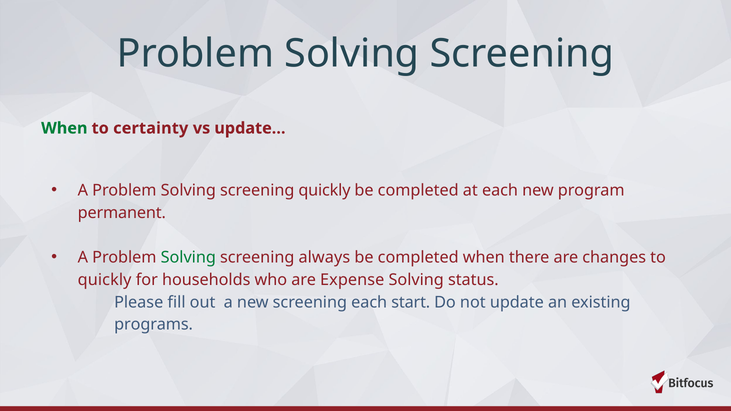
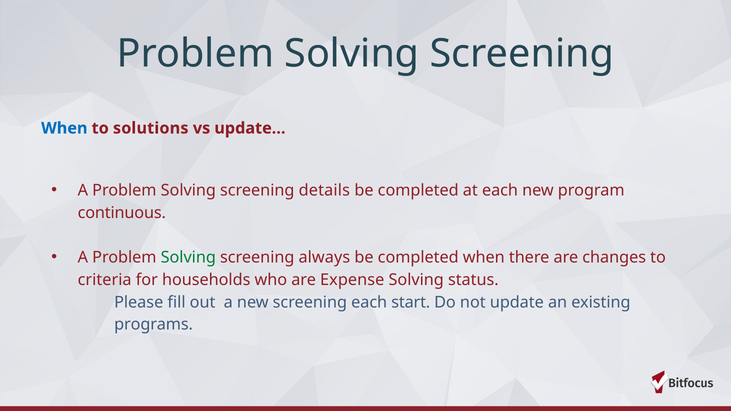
When colour: green -> blue (64, 128)
certainty: certainty -> solutions (151, 128)
screening quickly: quickly -> details (324, 190)
permanent: permanent -> continuous (122, 213)
quickly: quickly -> criteria (105, 280)
